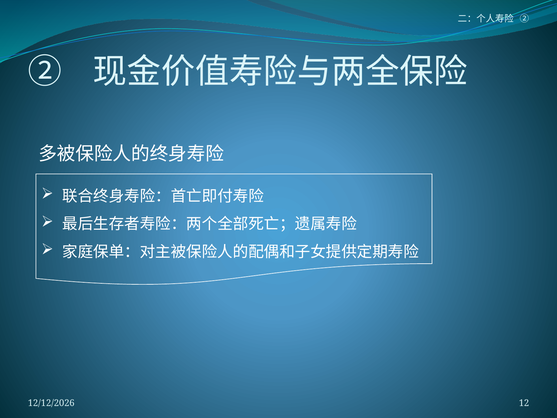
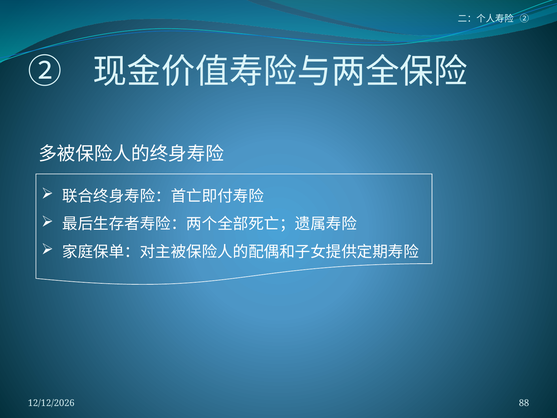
12: 12 -> 88 (524, 403)
